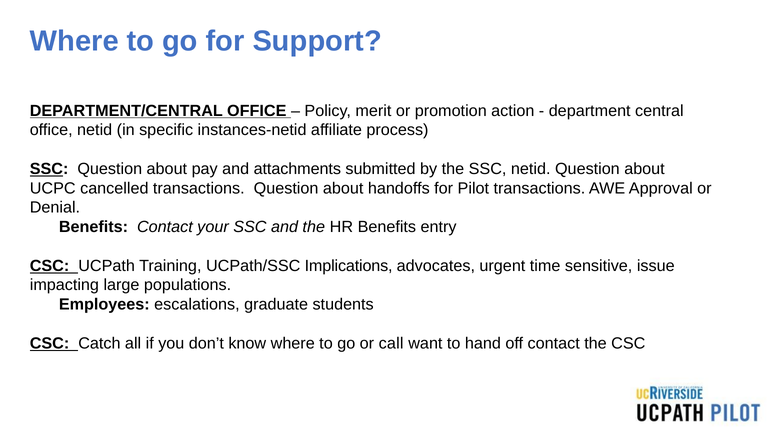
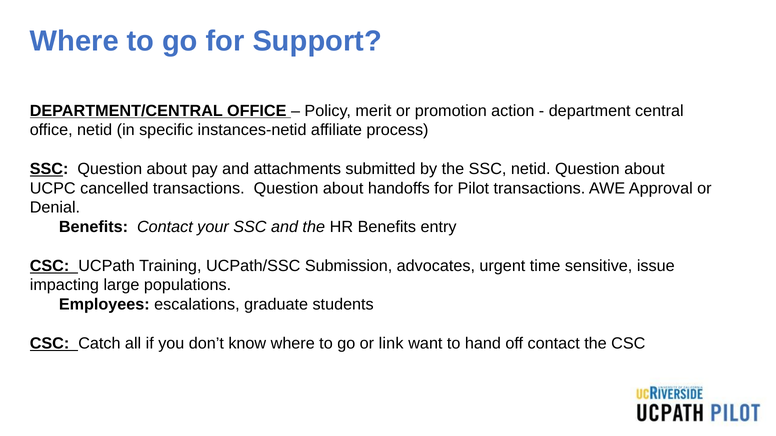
Implications: Implications -> Submission (349, 266)
call: call -> link (391, 344)
